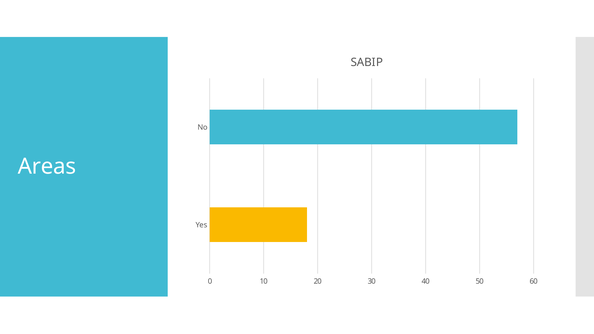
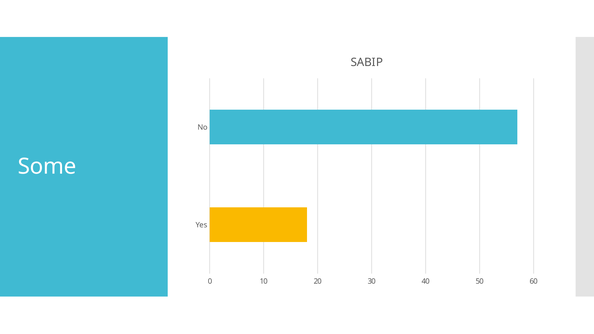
Areas: Areas -> Some (47, 167)
